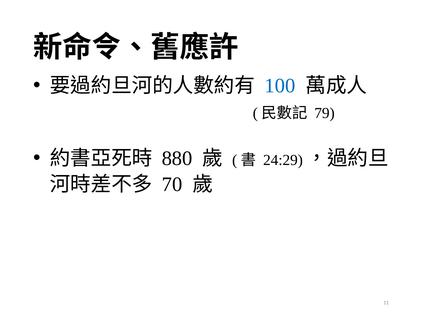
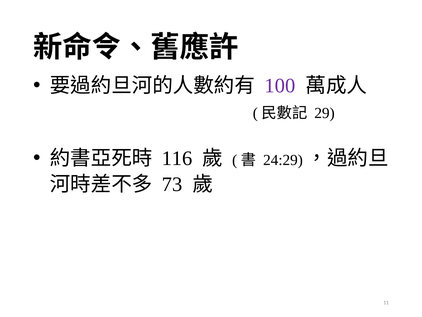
100 colour: blue -> purple (280, 86)
79: 79 -> 29 (324, 113)
880: 880 -> 116 (177, 158)
70: 70 -> 73 (172, 184)
